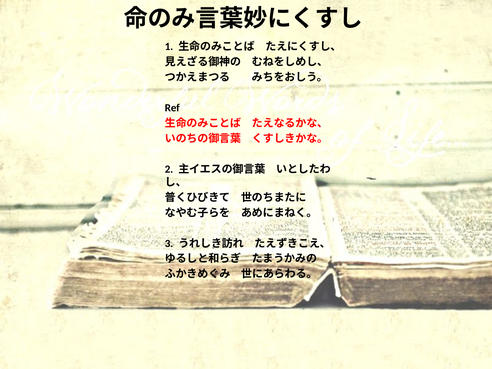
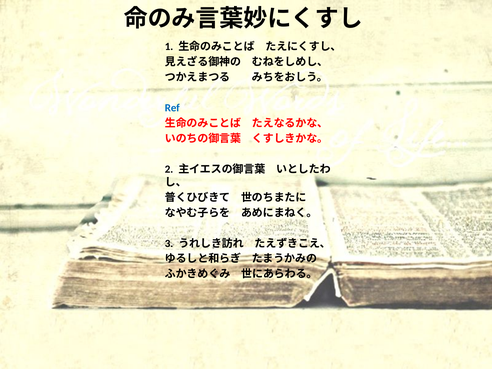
Ref colour: black -> blue (172, 108)
